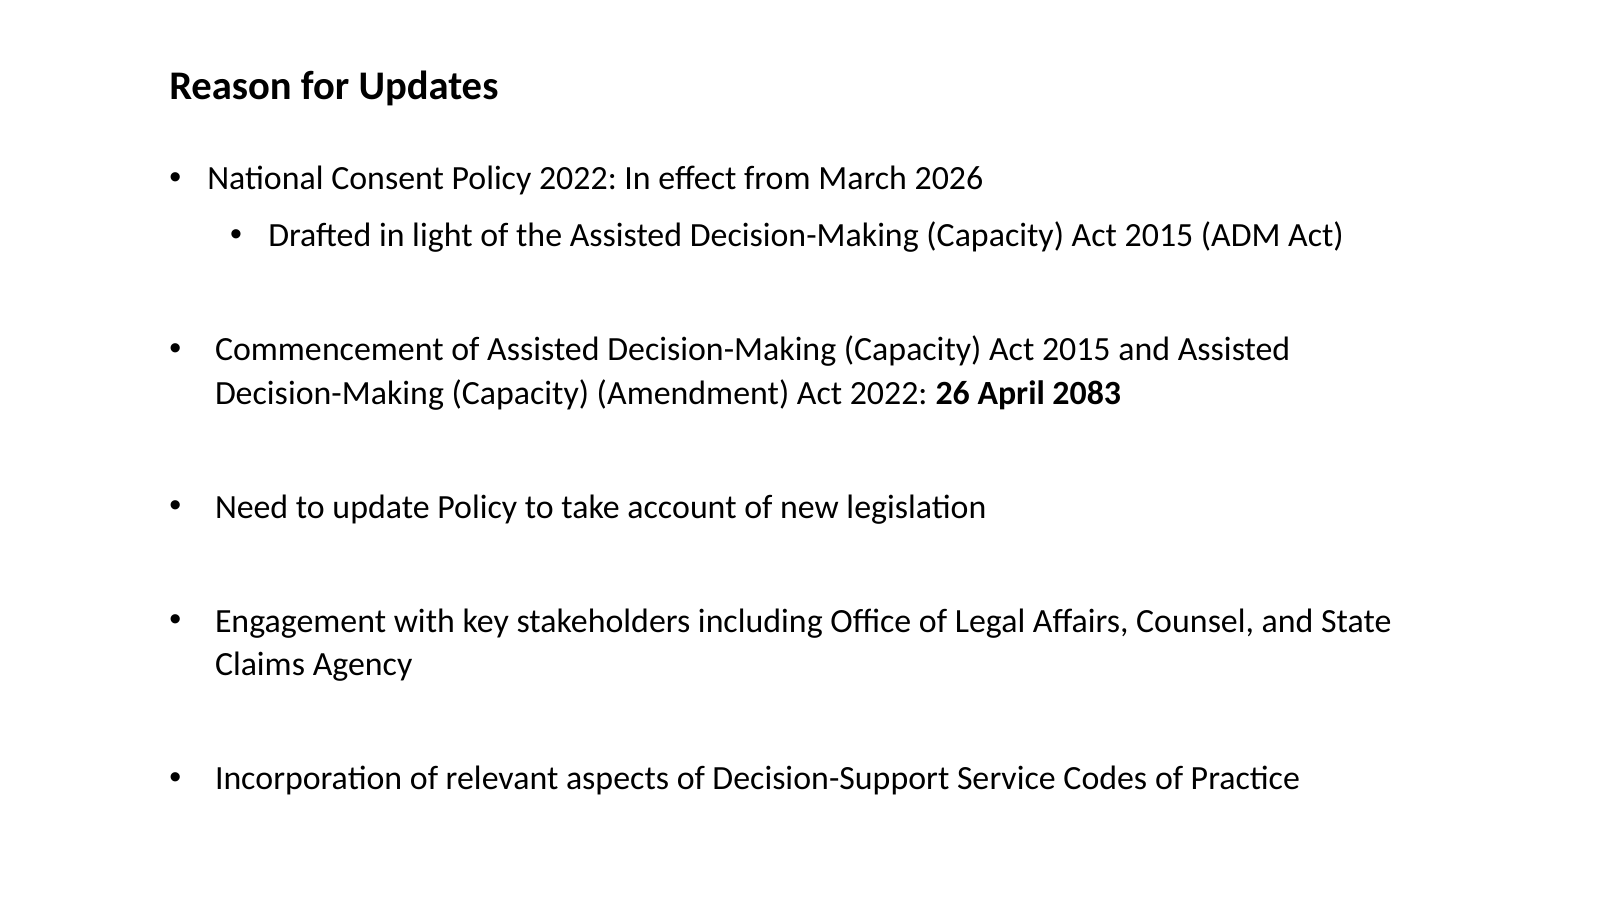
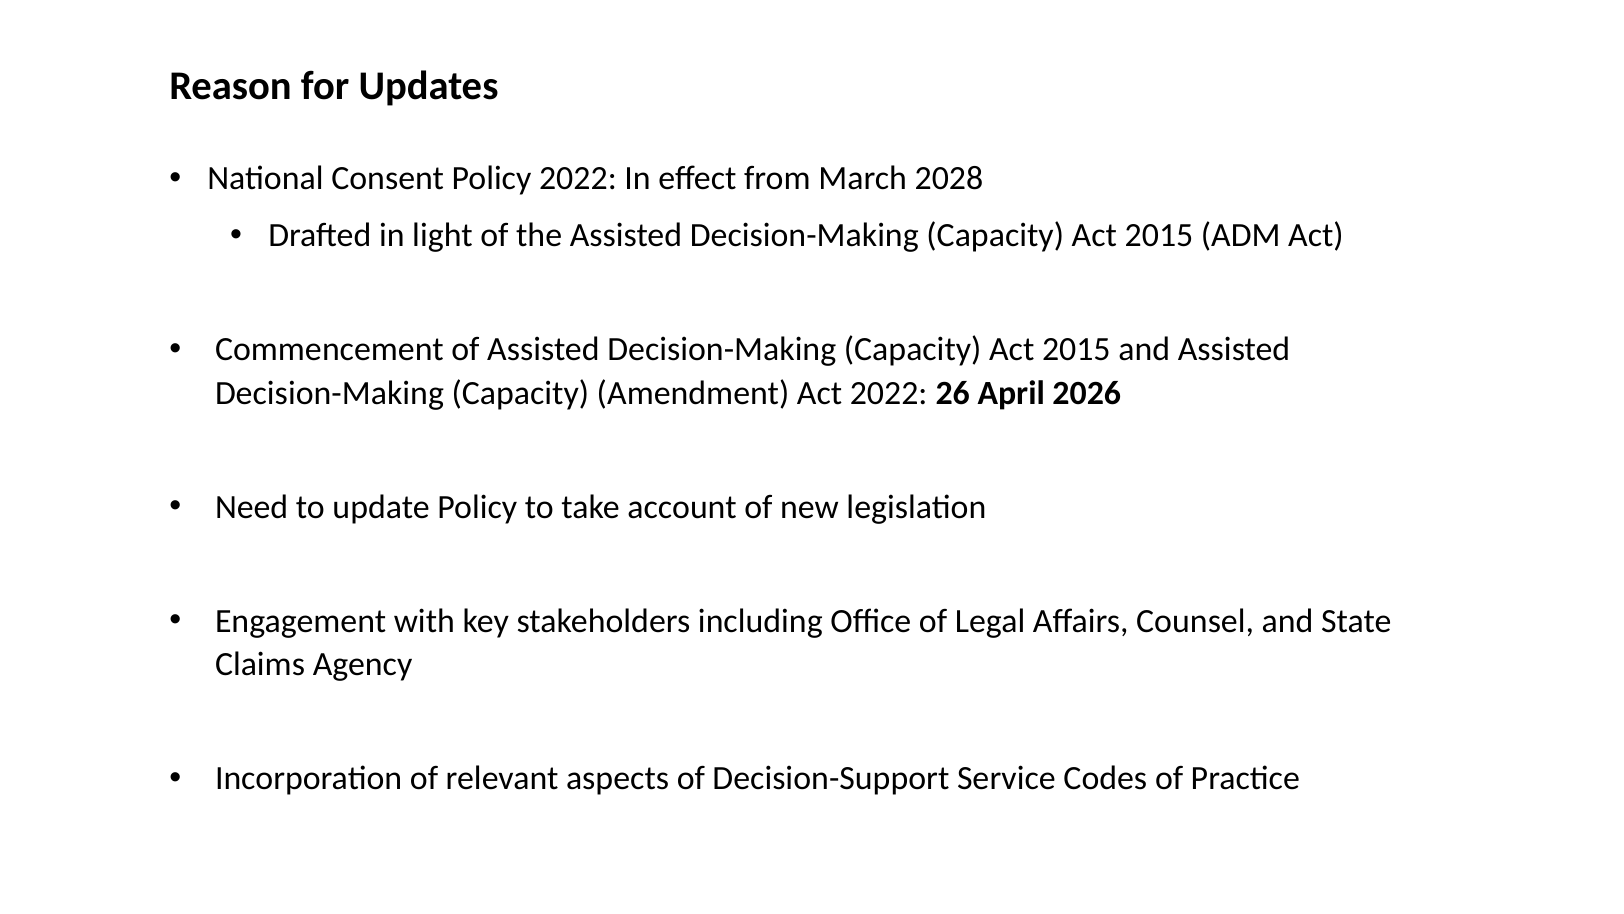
2026: 2026 -> 2028 (949, 179)
2083: 2083 -> 2026 (1087, 393)
